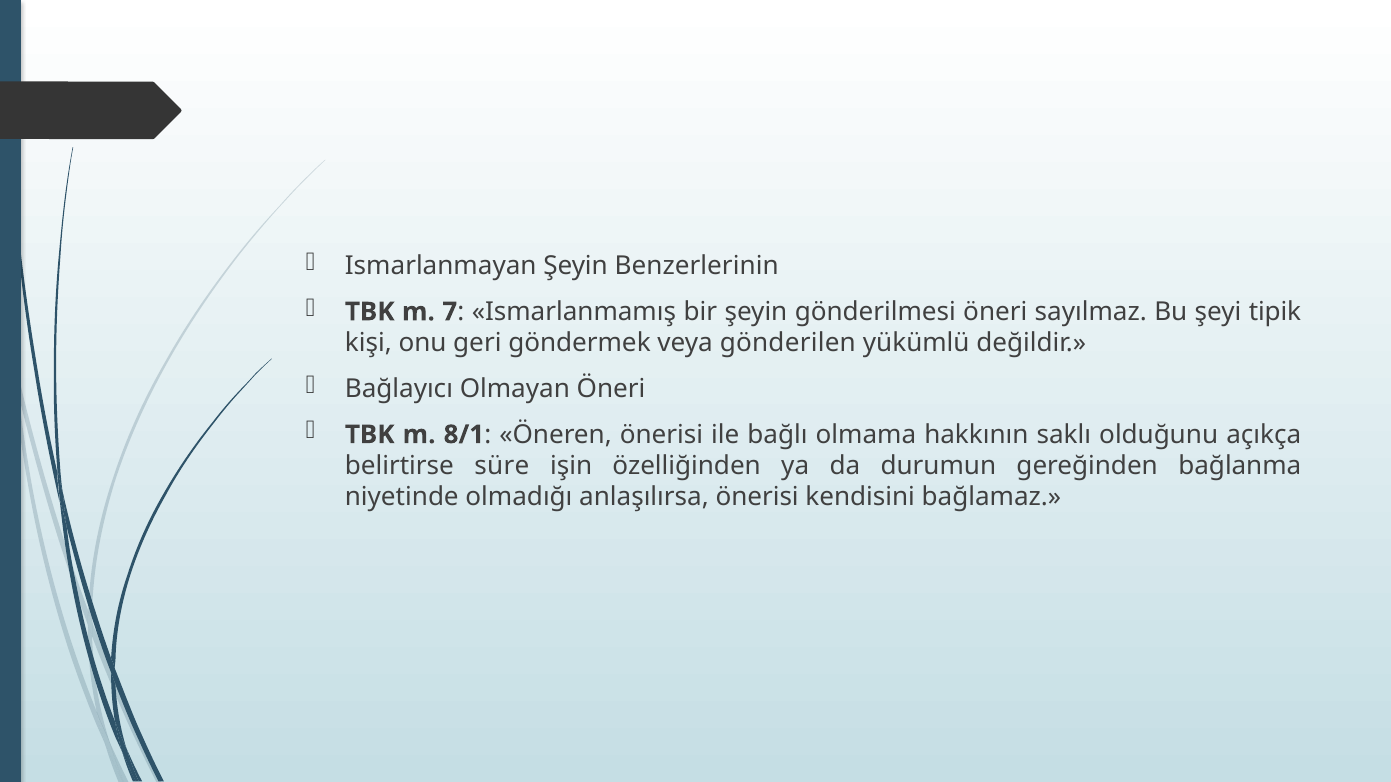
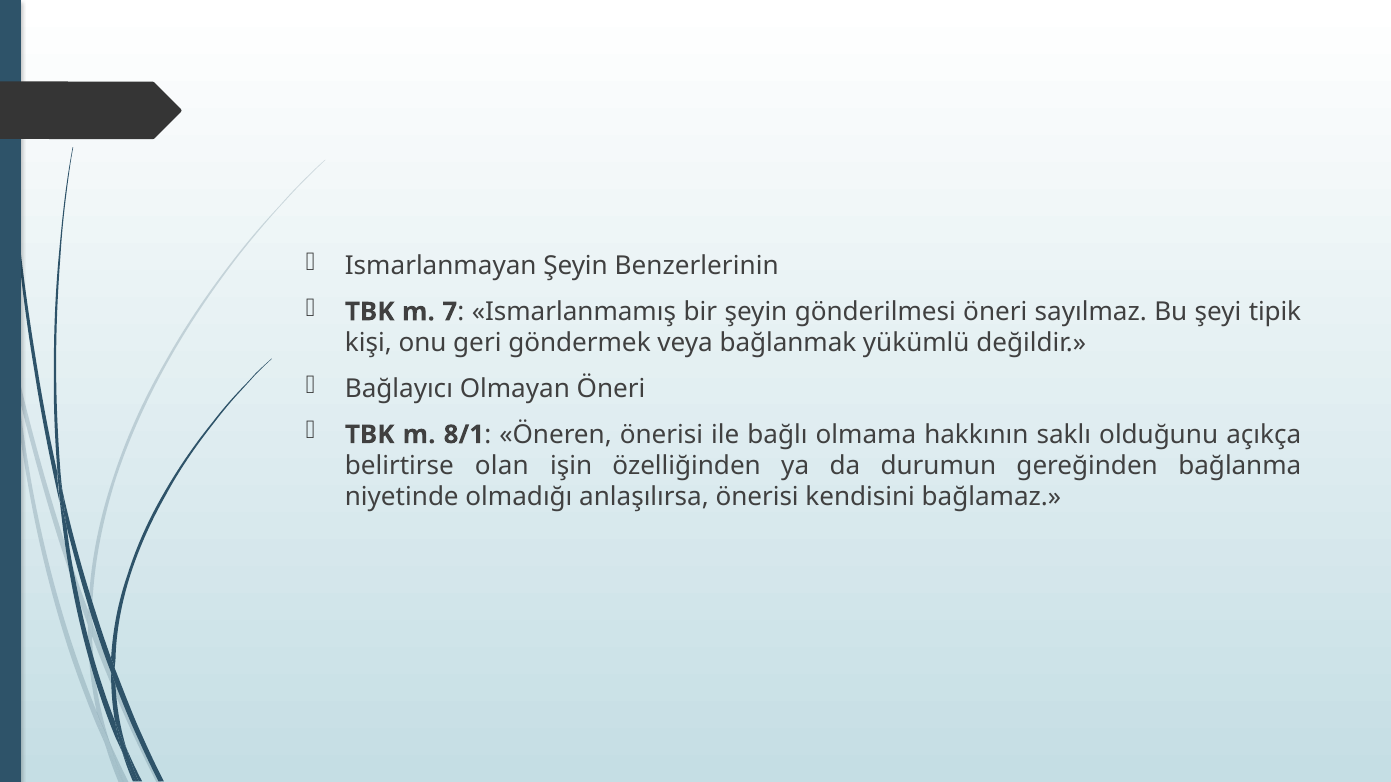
gönderilen: gönderilen -> bağlanmak (788, 343)
süre: süre -> olan (502, 466)
